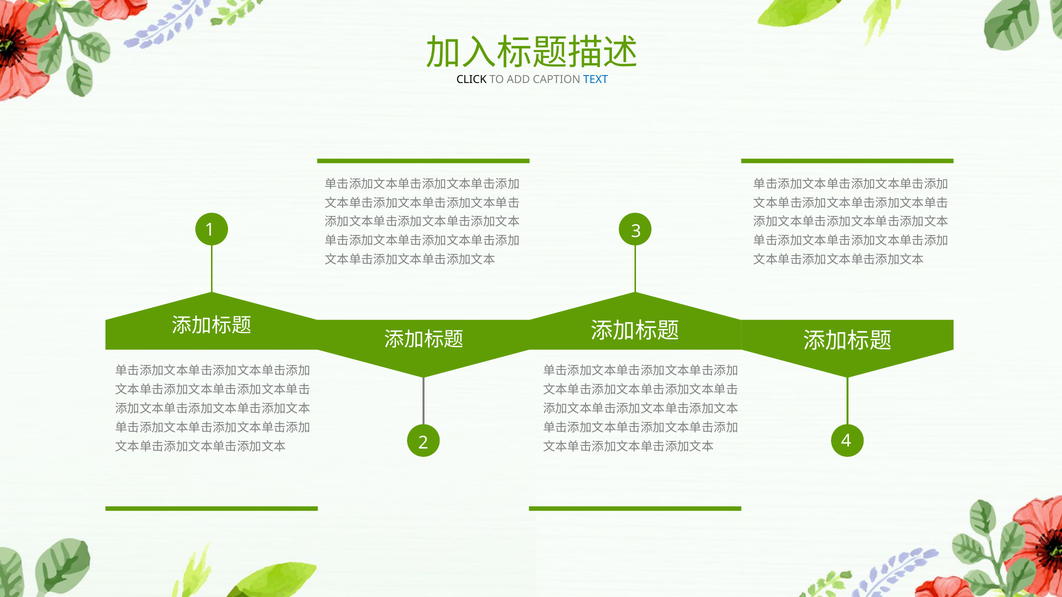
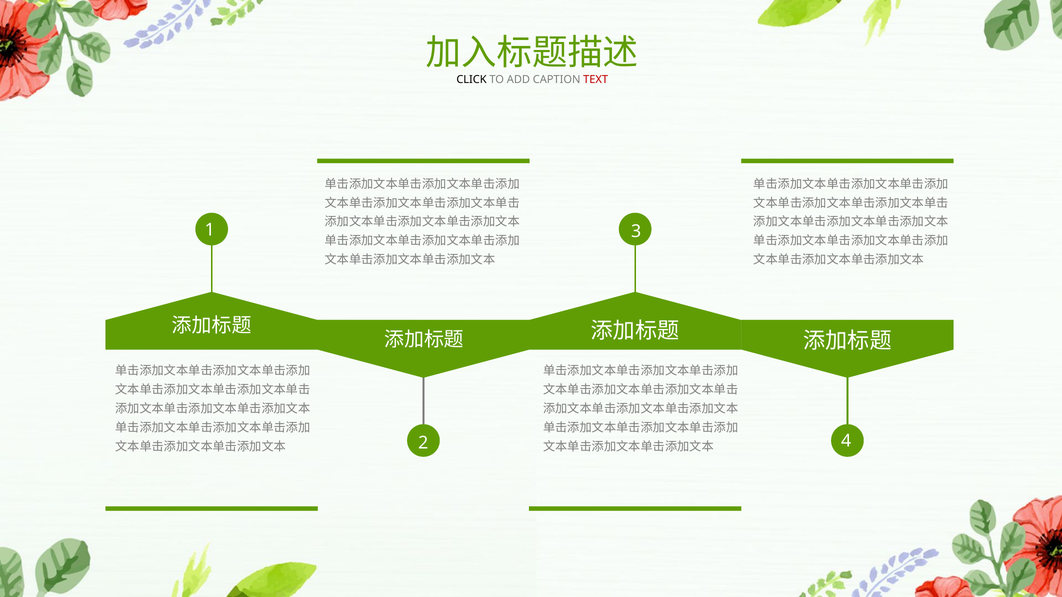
TEXT colour: blue -> red (596, 80)
